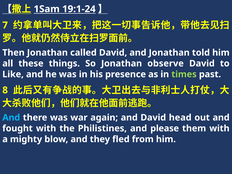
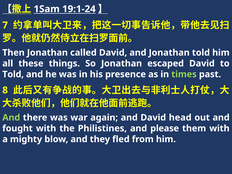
observe: observe -> escaped (166, 63)
Like: Like -> Told (13, 74)
And colour: light blue -> light green (11, 118)
